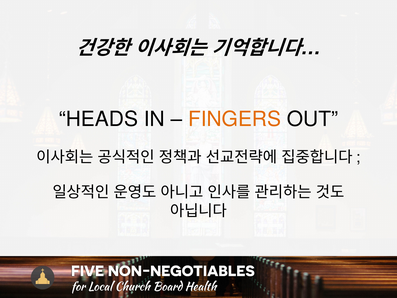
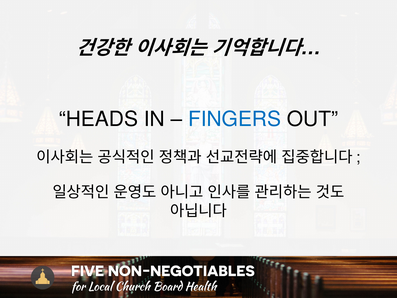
FINGERS colour: orange -> blue (235, 119)
